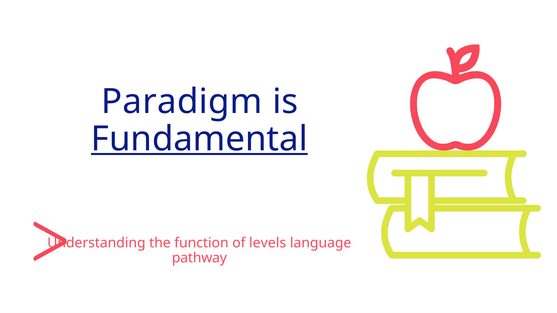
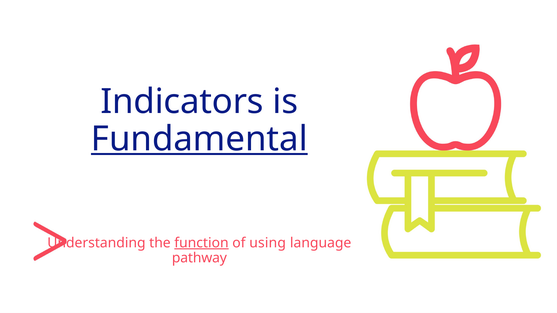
Paradigm: Paradigm -> Indicators (182, 102)
function underline: none -> present (201, 243)
levels: levels -> using (268, 243)
